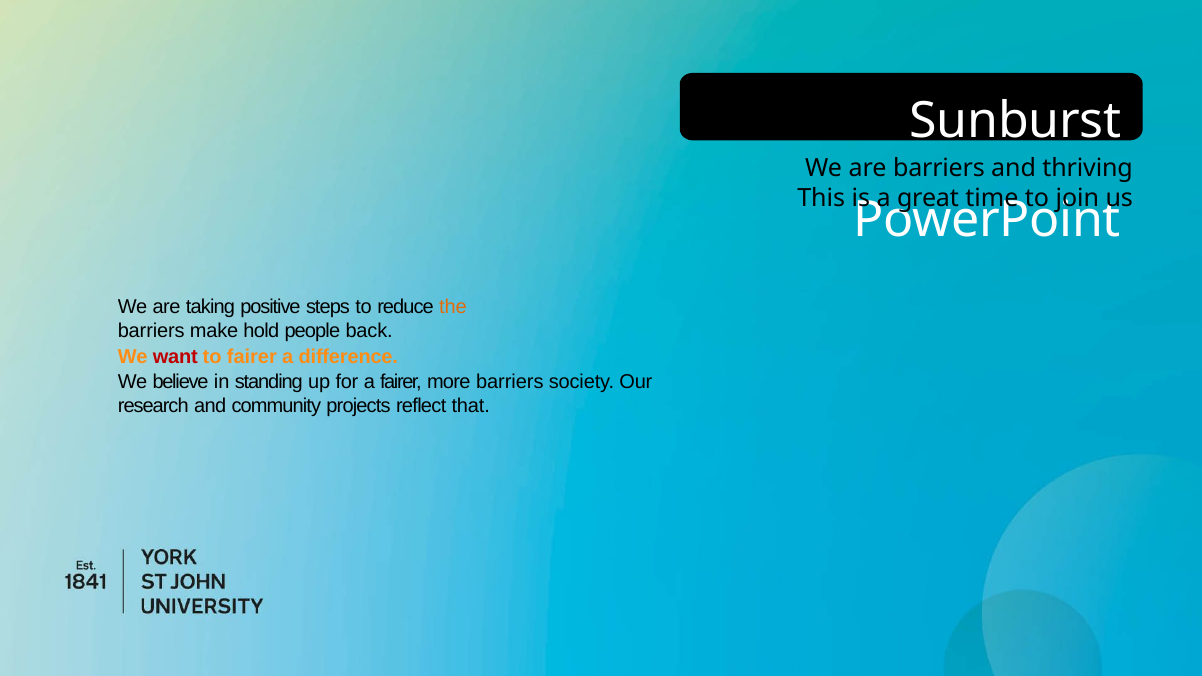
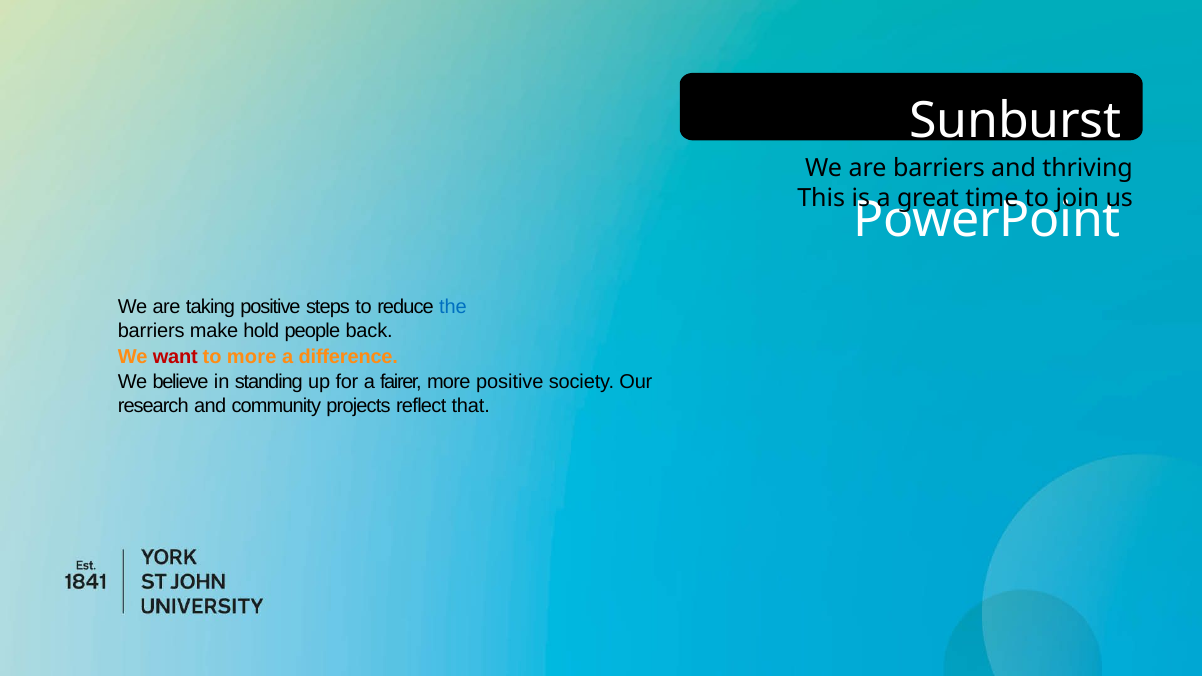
the colour: orange -> blue (453, 307)
to fairer: fairer -> more (252, 357)
more barriers: barriers -> positive (510, 382)
